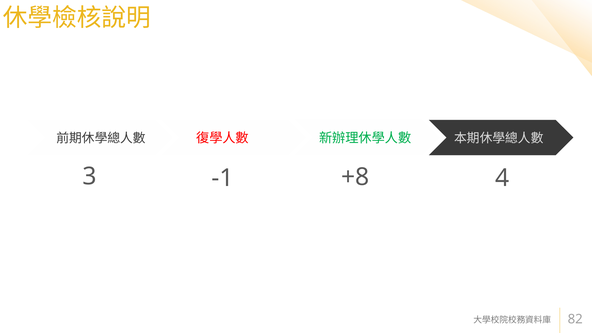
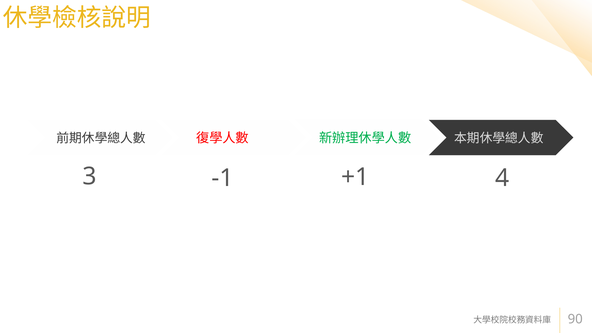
+8: +8 -> +1 (355, 177)
82: 82 -> 90 (575, 319)
